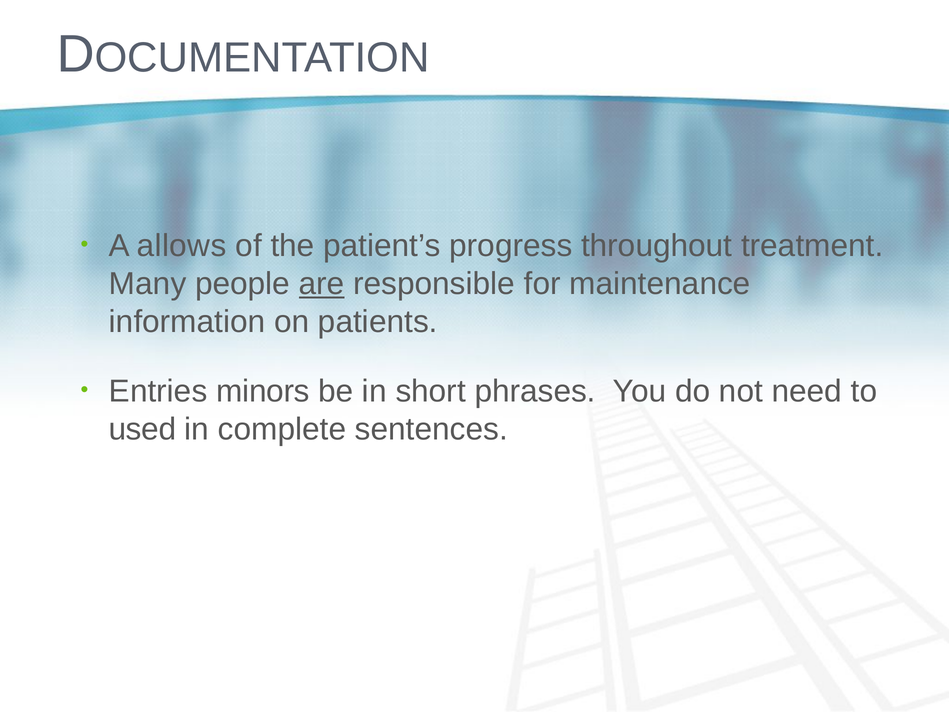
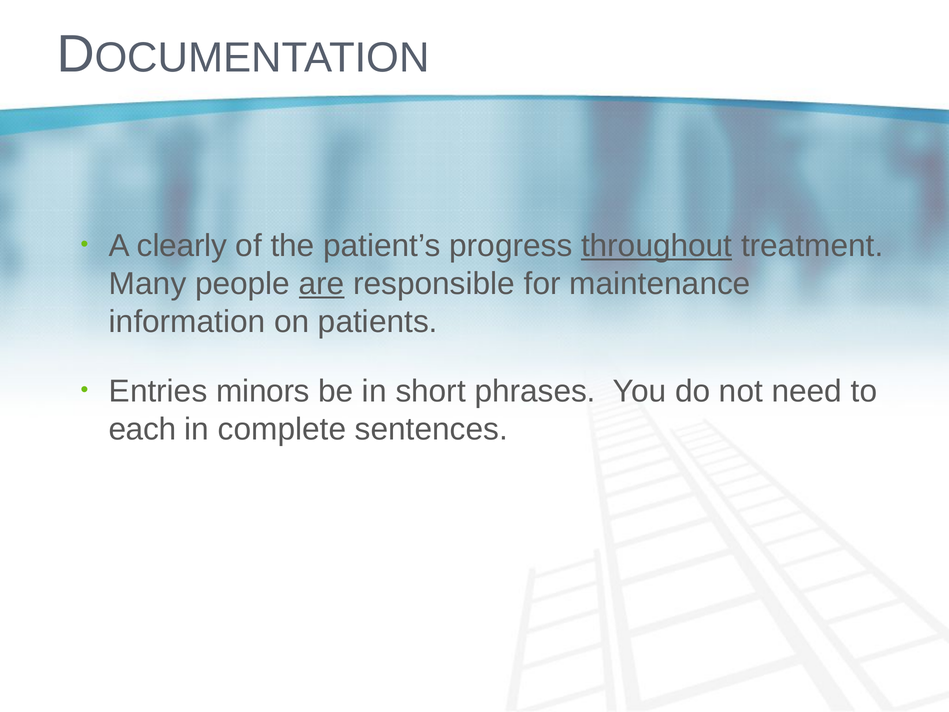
allows: allows -> clearly (182, 246)
throughout underline: none -> present (657, 246)
used: used -> each (143, 429)
